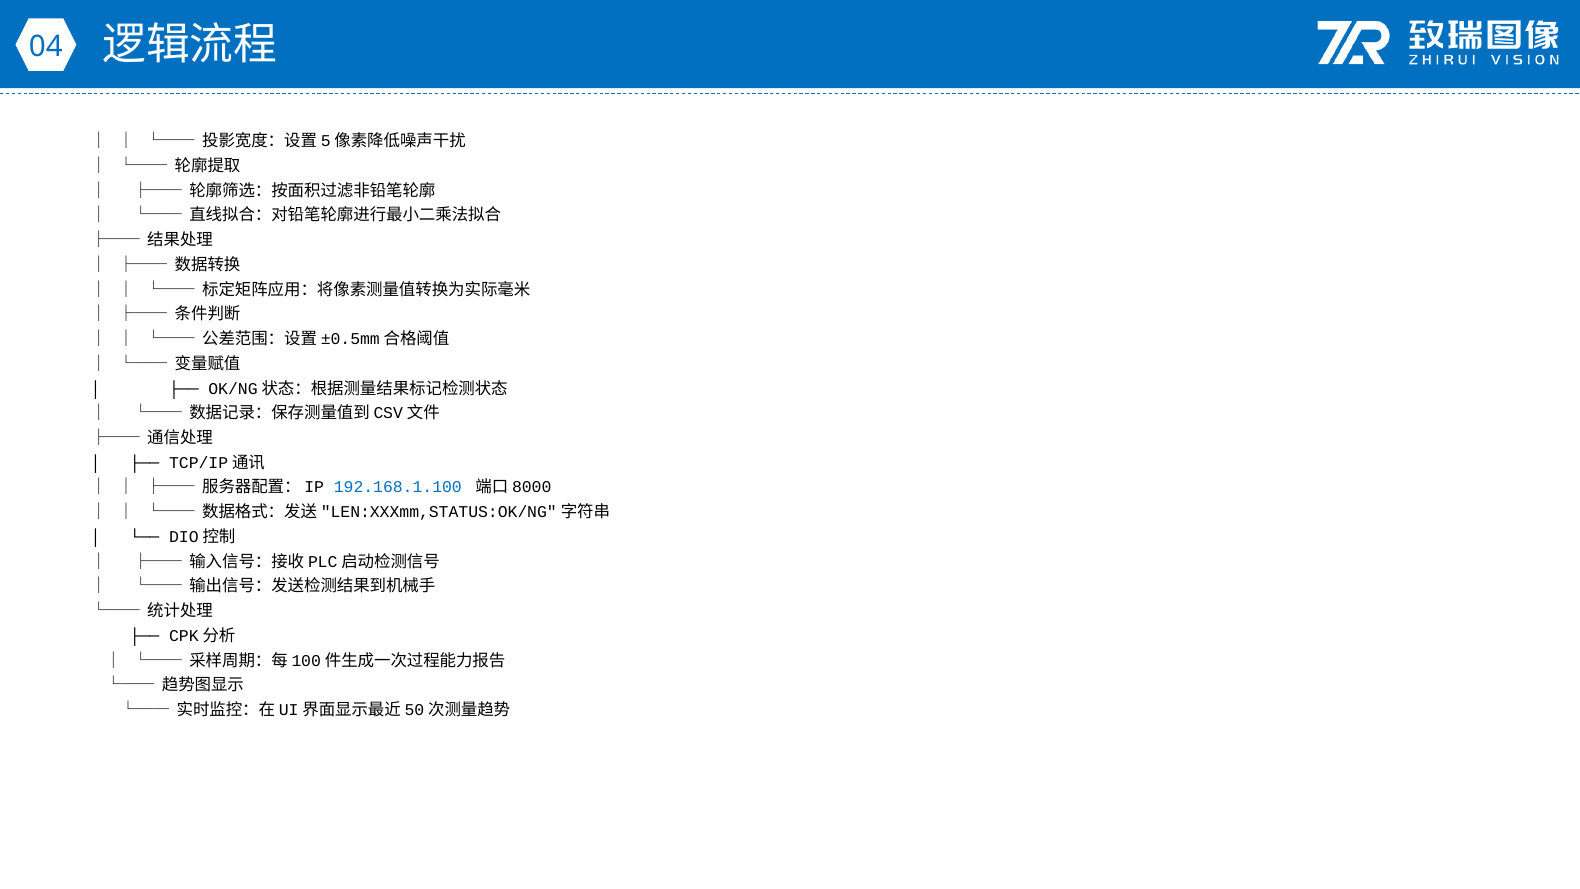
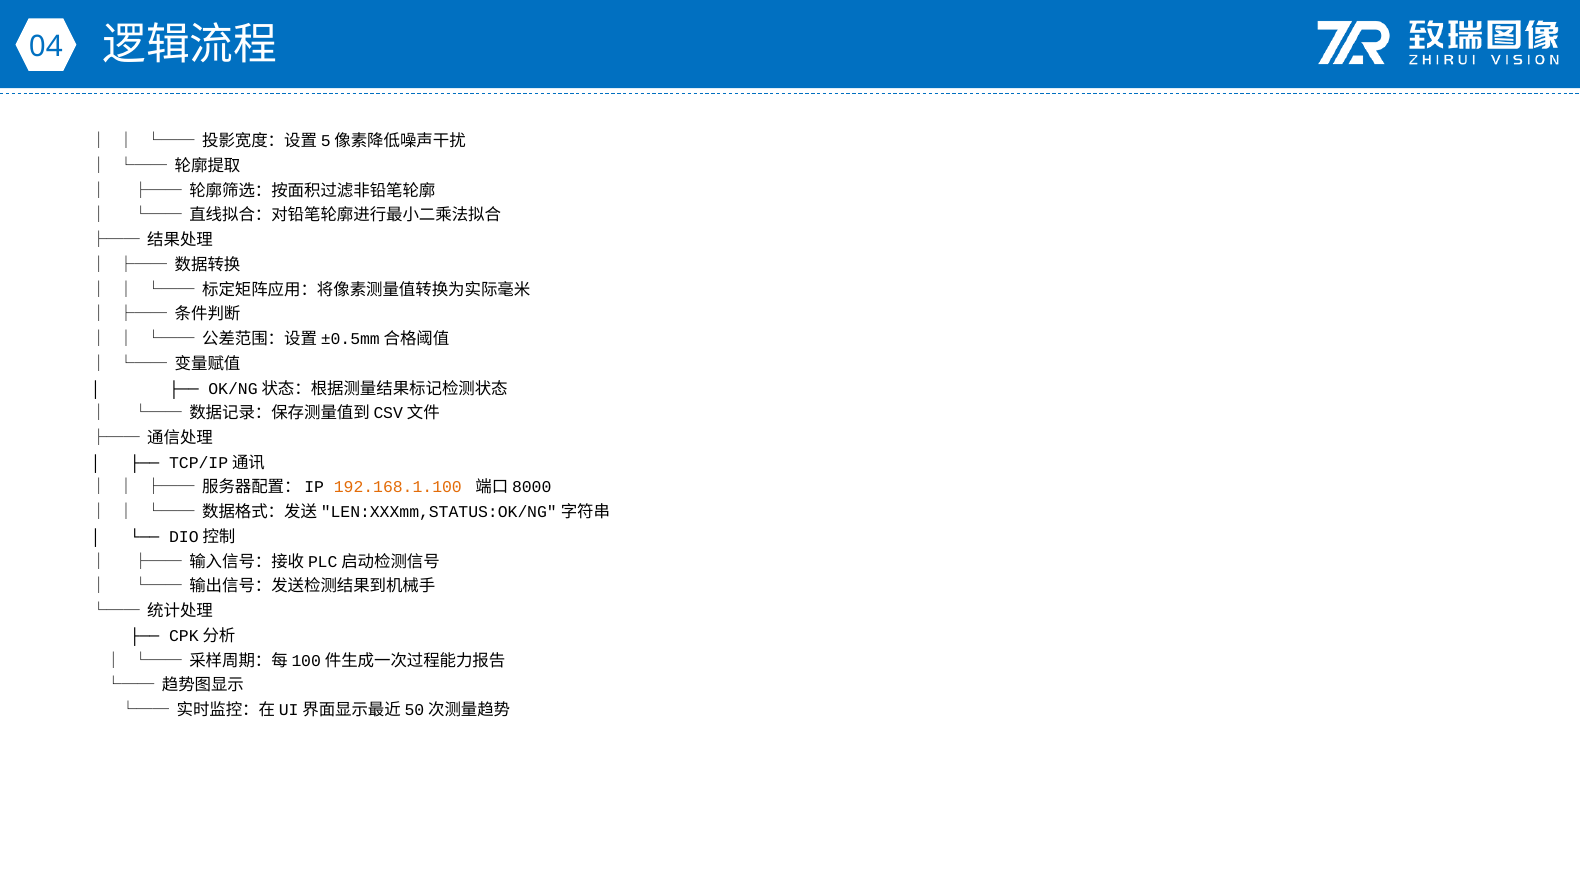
192.168.1.100 colour: blue -> orange (398, 487)
